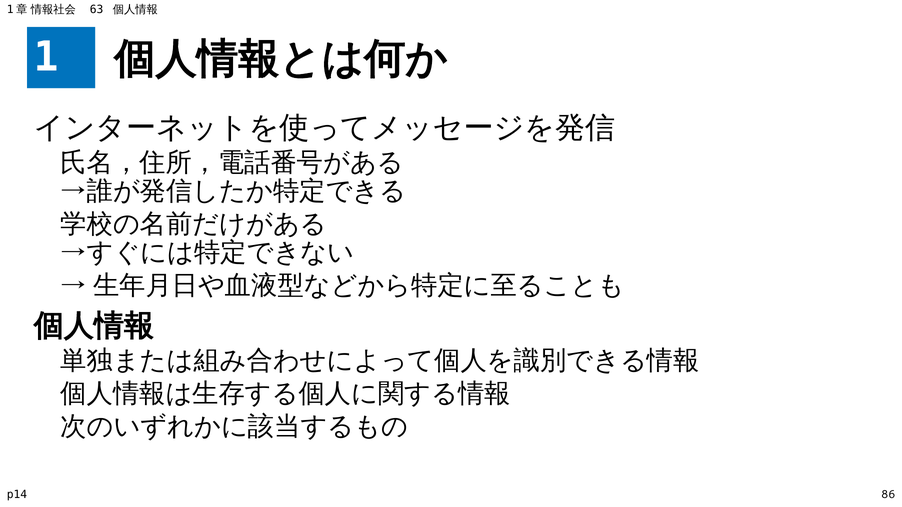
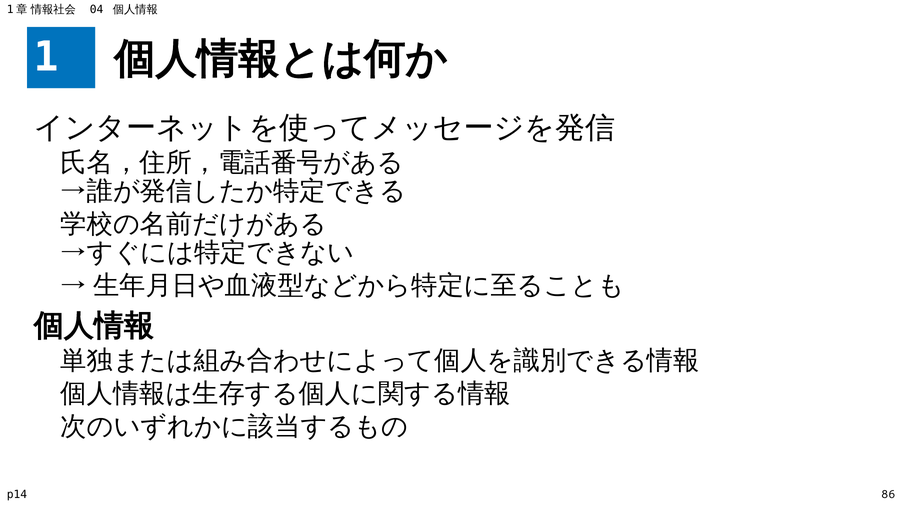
63: 63 -> 04 (97, 9)
